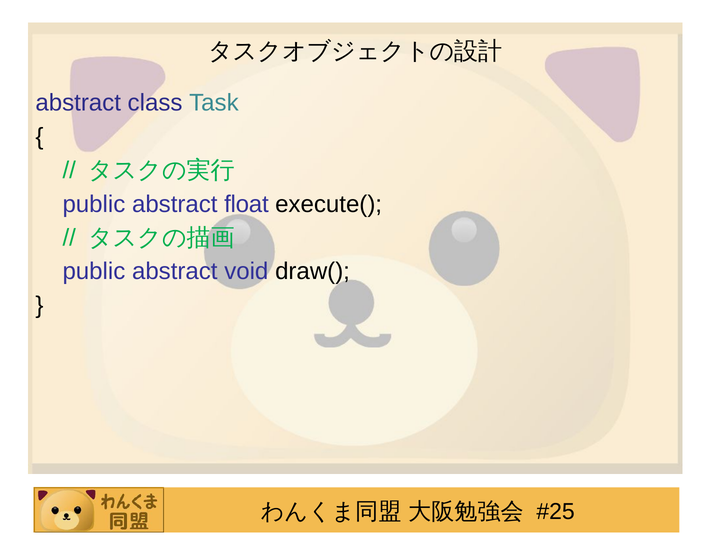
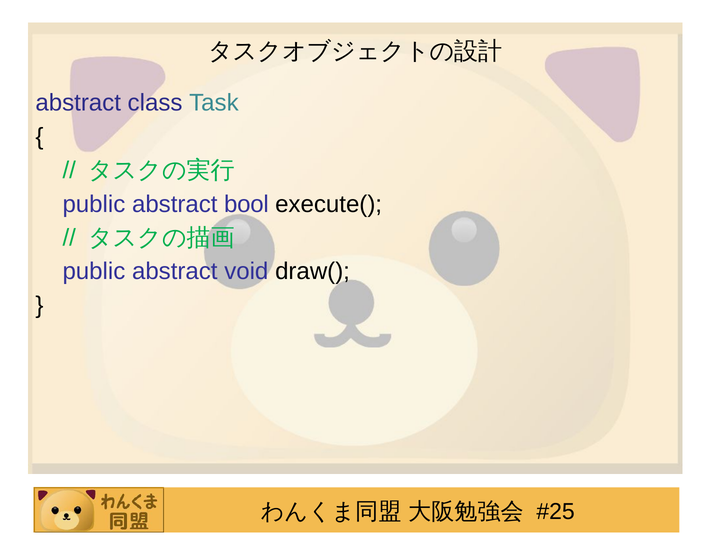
float: float -> bool (246, 204)
